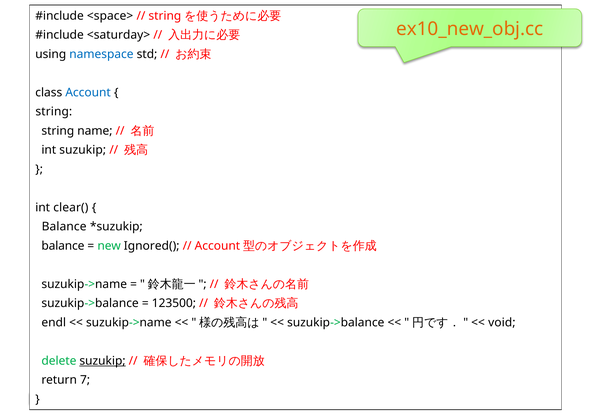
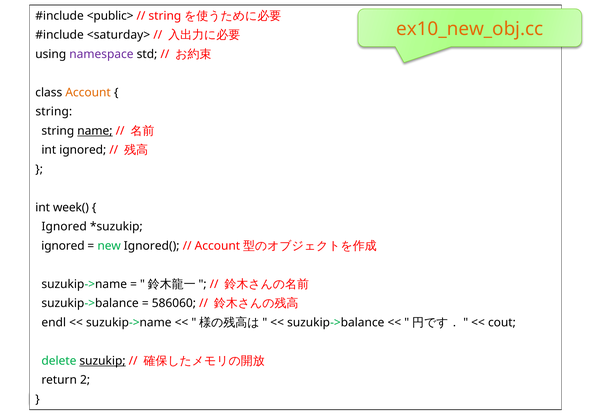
<space>: <space> -> <public> (110, 16)
namespace colour: blue -> purple (101, 54)
Account colour: blue -> orange (88, 92)
name underline: none -> present (95, 131)
int suzukip: suzukip -> ignored (83, 150)
clear(: clear( -> week( (71, 207)
Balance: Balance -> Ignored (64, 227)
balance: balance -> ignored (63, 246)
123500: 123500 -> 586060 (174, 303)
void: void -> cout (502, 322)
7: 7 -> 2 (85, 380)
